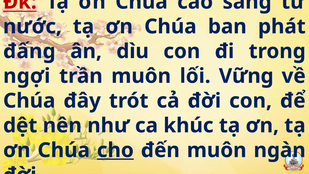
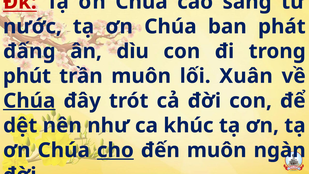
ngợi: ngợi -> phút (27, 76)
Vững: Vững -> Xuân (246, 76)
Chúa underline: none -> present (29, 101)
